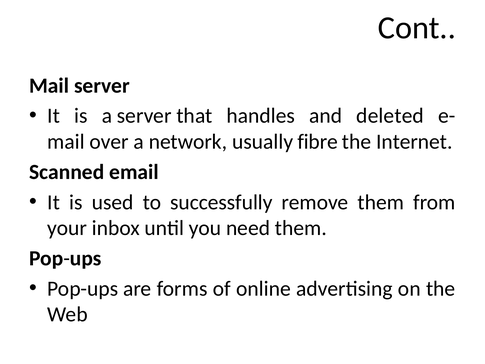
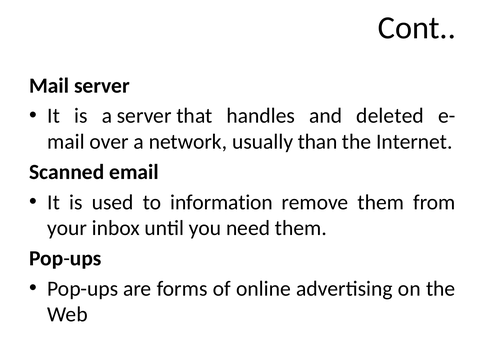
fibre: fibre -> than (318, 142)
successfully: successfully -> information (221, 202)
